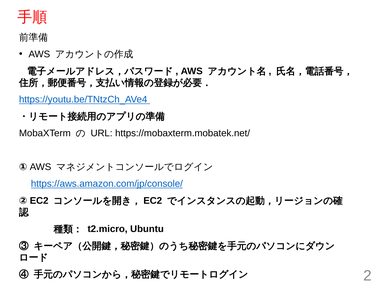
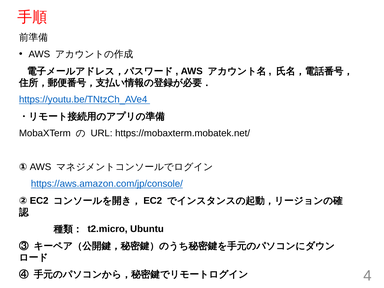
2: 2 -> 4 (368, 276)
